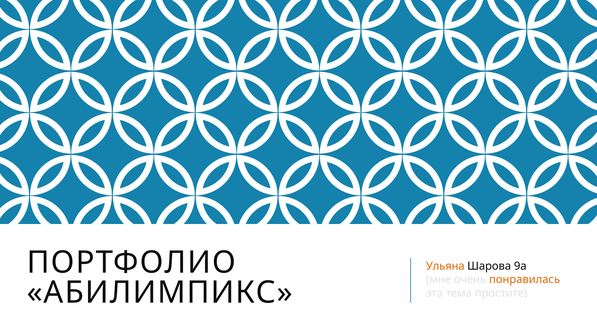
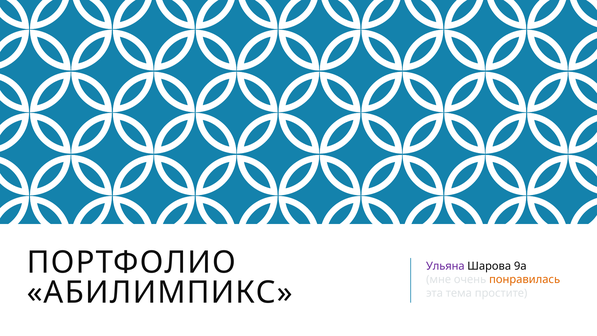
Ульяна colour: orange -> purple (445, 266)
